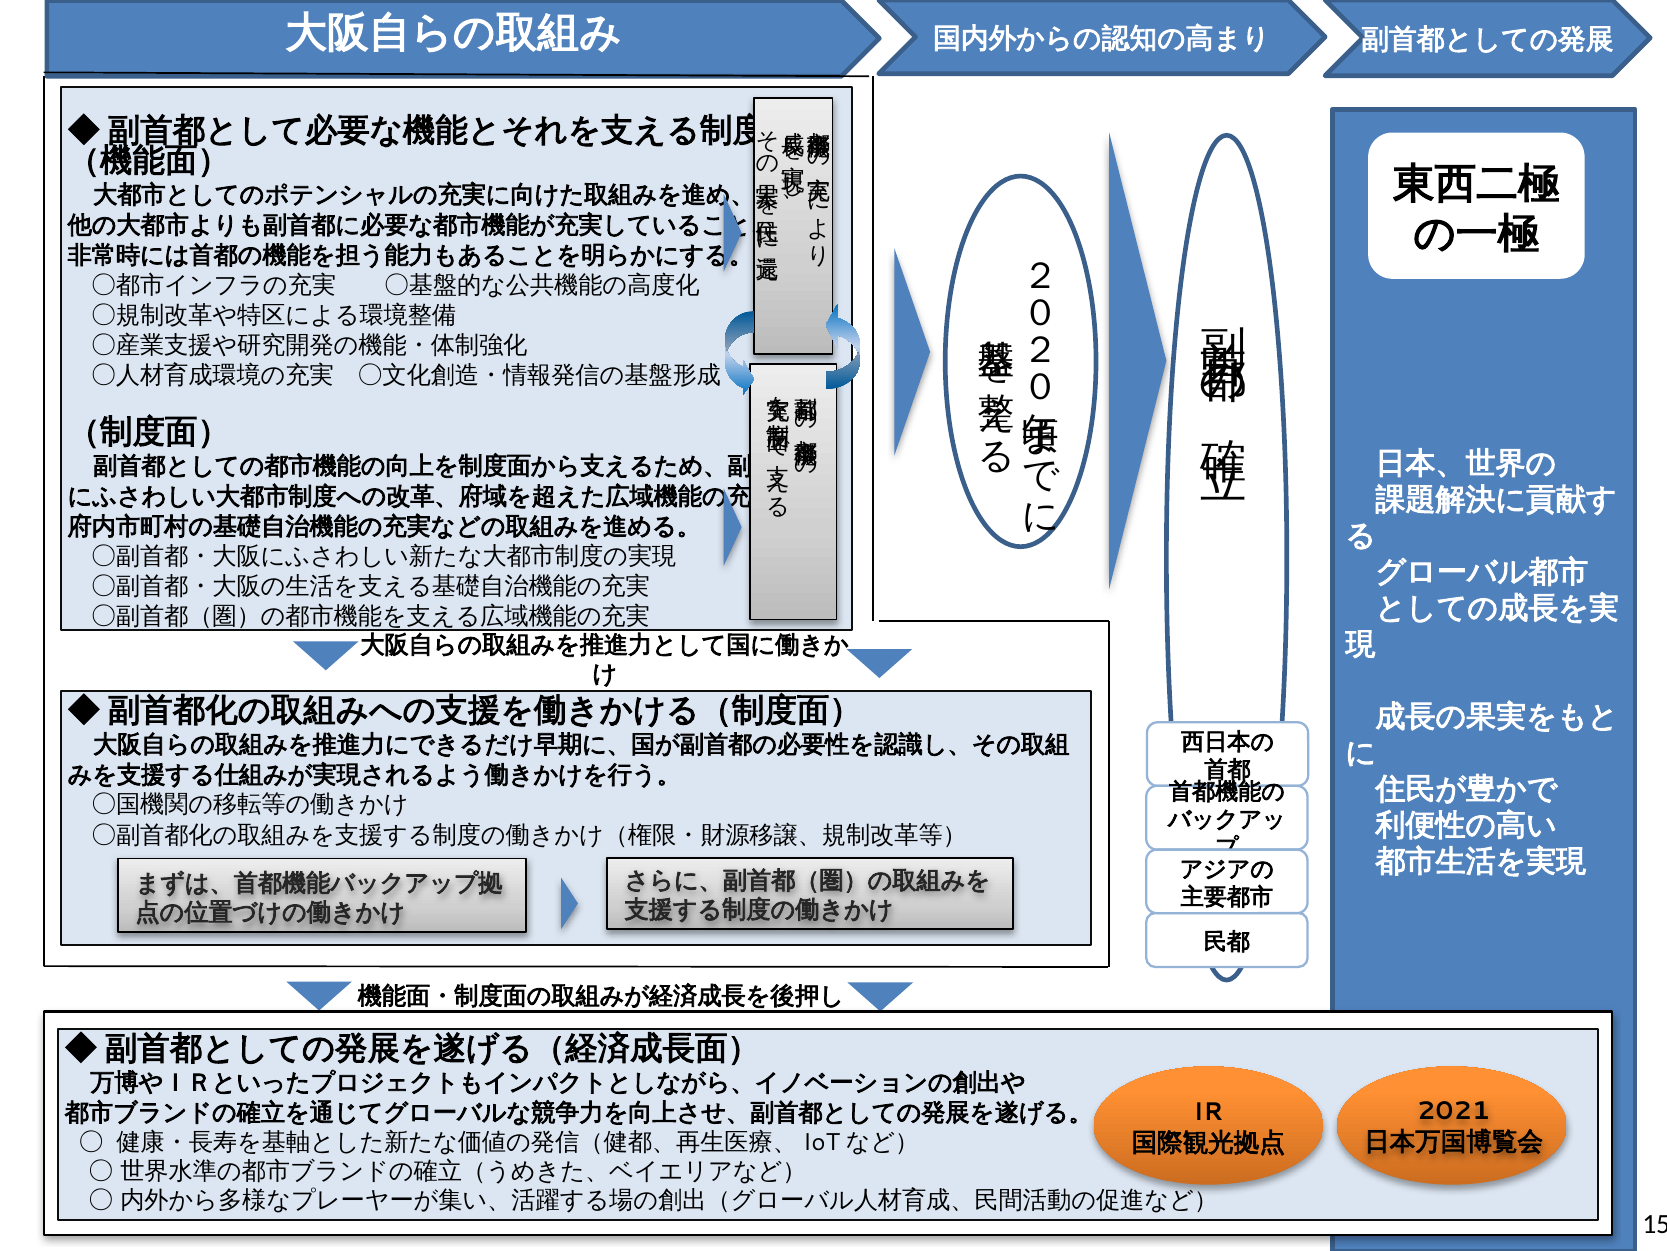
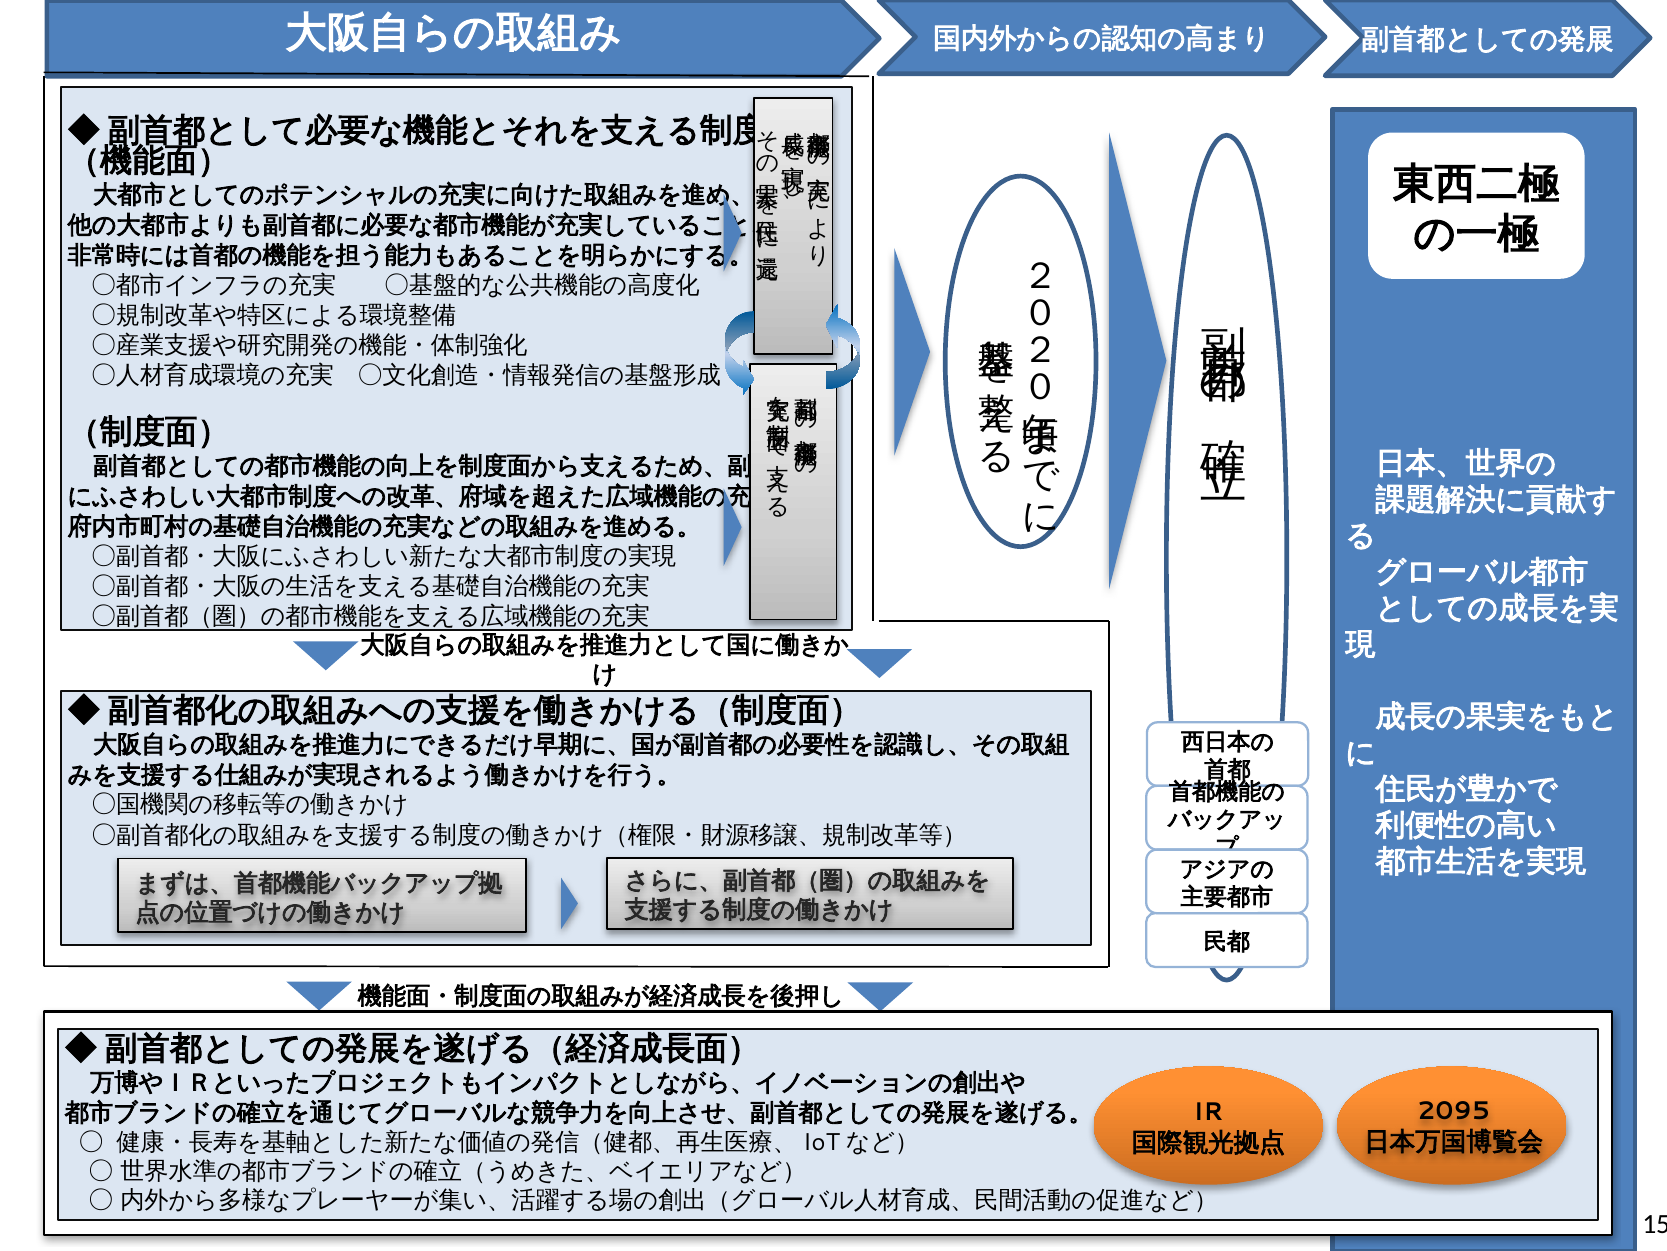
2021: 2021 -> 2095 (1454, 1110)
